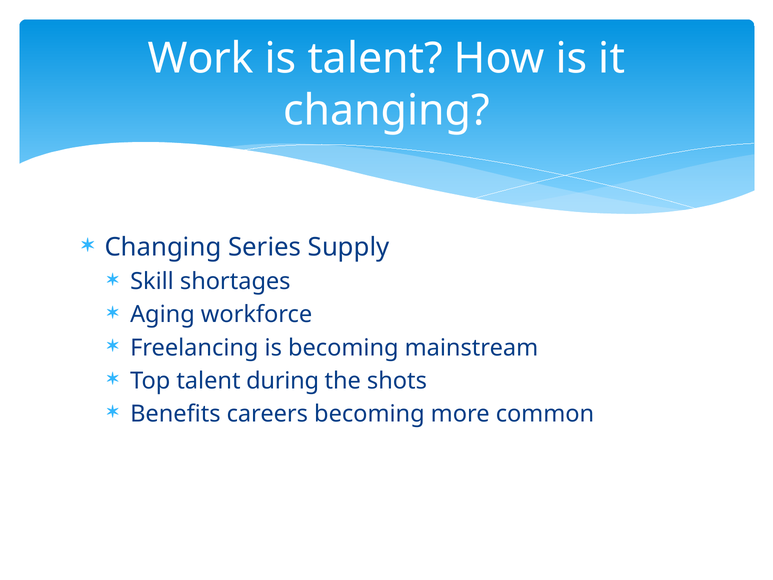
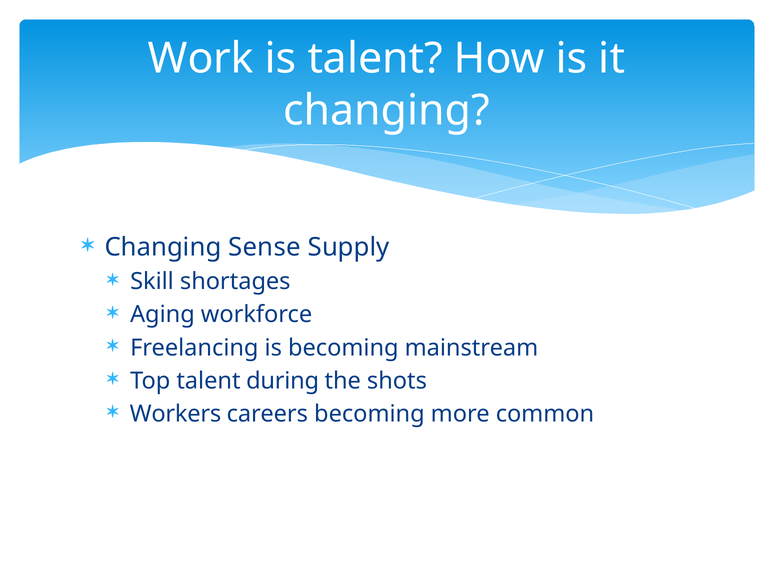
Series: Series -> Sense (265, 247)
Benefits: Benefits -> Workers (175, 414)
